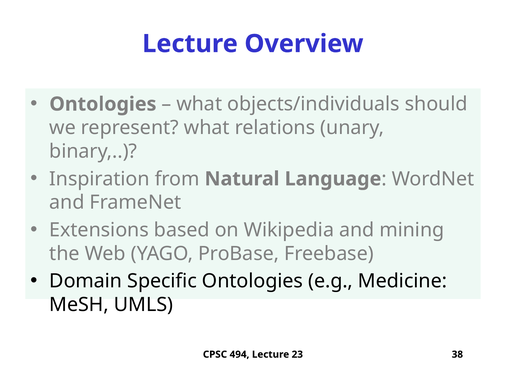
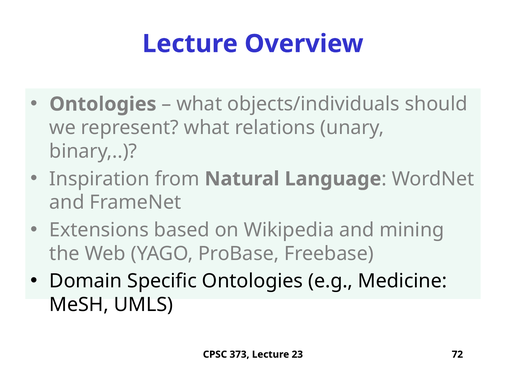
494: 494 -> 373 (239, 355)
38: 38 -> 72 (457, 355)
